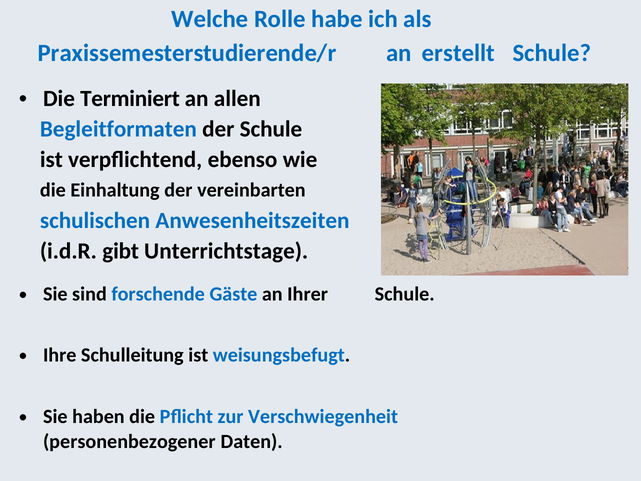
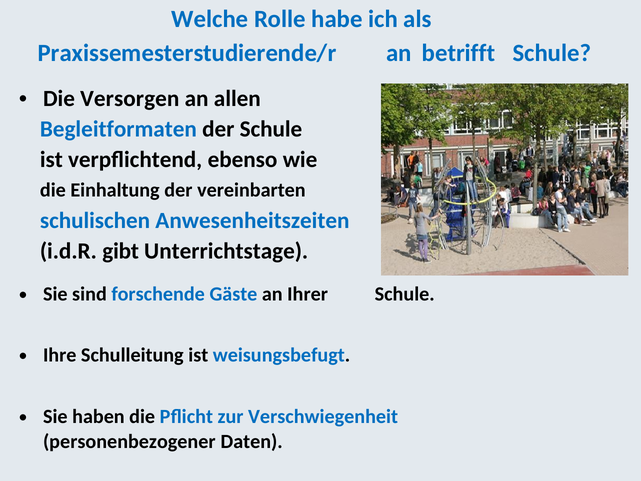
erstellt: erstellt -> betrifft (459, 53)
Terminiert: Terminiert -> Versorgen (130, 98)
